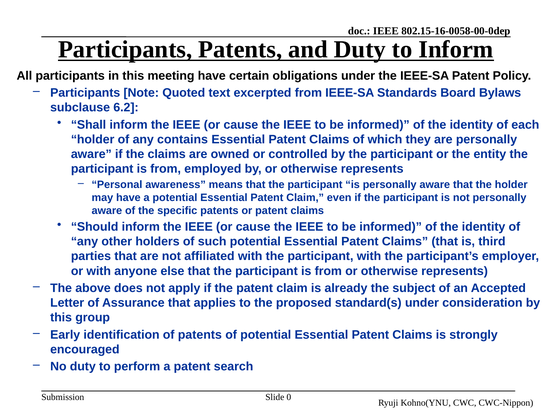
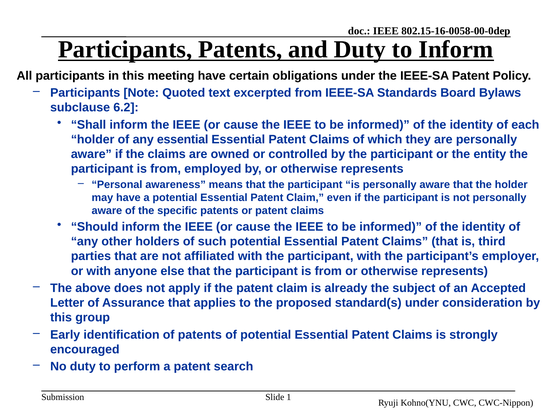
any contains: contains -> essential (183, 139)
0: 0 -> 1 (289, 397)
